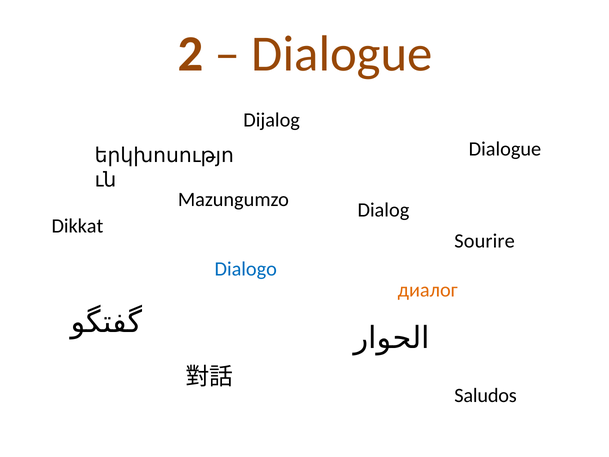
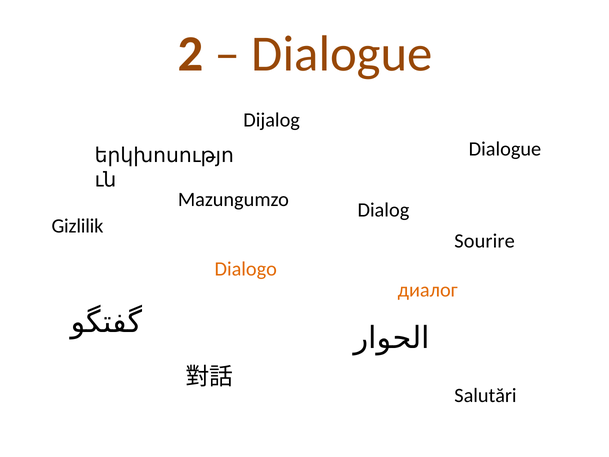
Dikkat: Dikkat -> Gizlilik (77, 226)
Dialogo colour: blue -> orange (246, 269)
Saludos: Saludos -> Salutări (485, 396)
